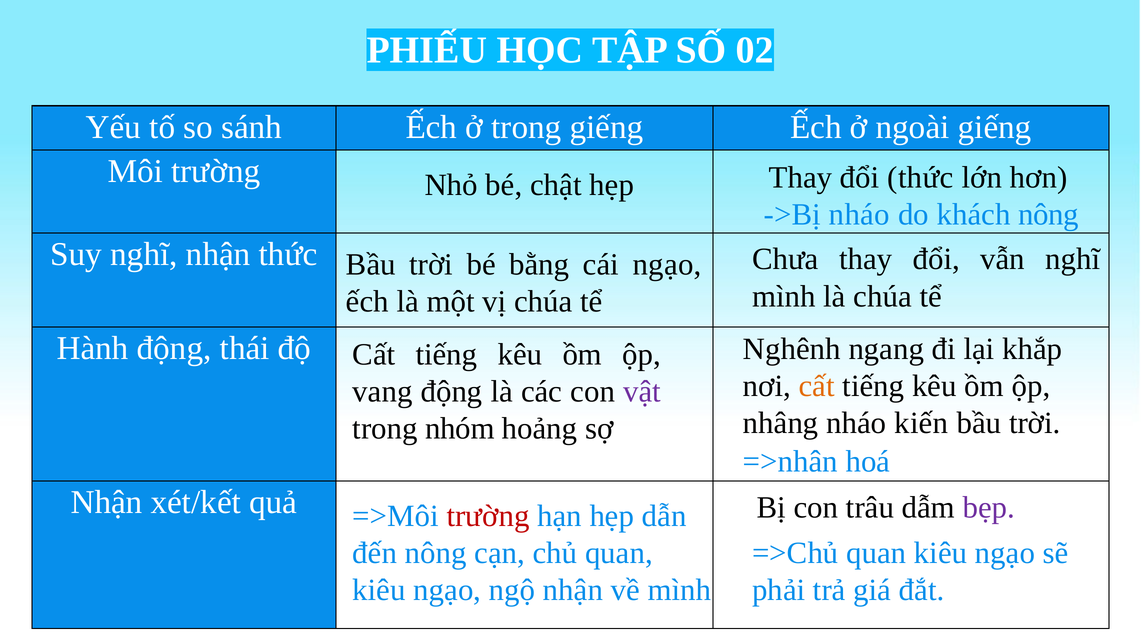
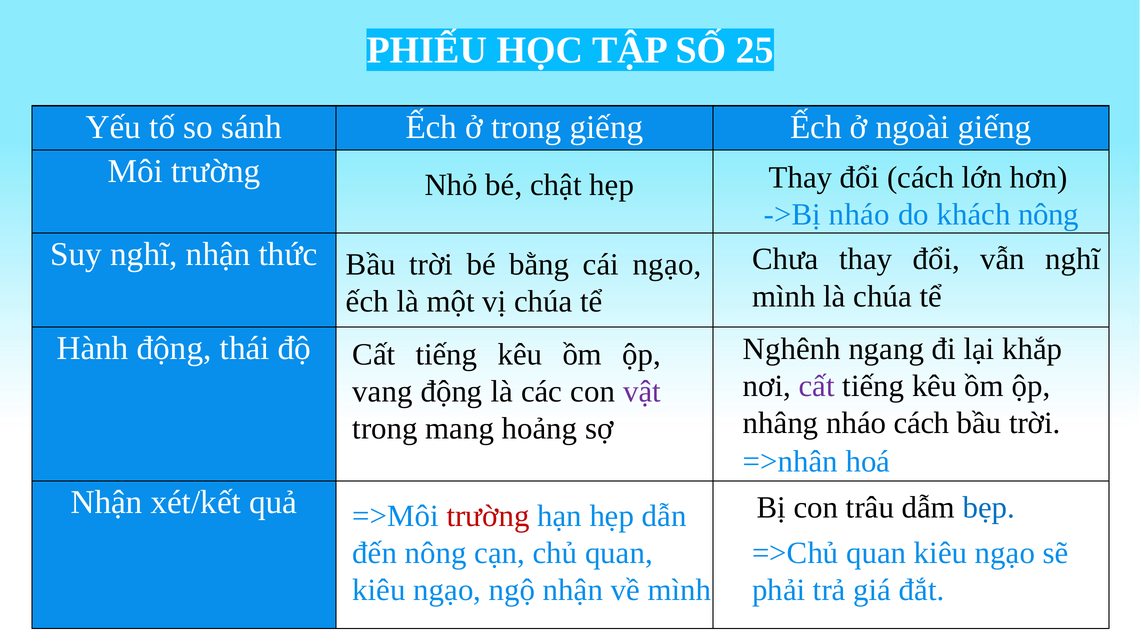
02: 02 -> 25 (755, 50)
đổi thức: thức -> cách (921, 177)
cất colour: orange -> purple (817, 386)
nháo kiến: kiến -> cách (922, 423)
nhóm: nhóm -> mang (460, 428)
bẹp colour: purple -> blue (989, 507)
